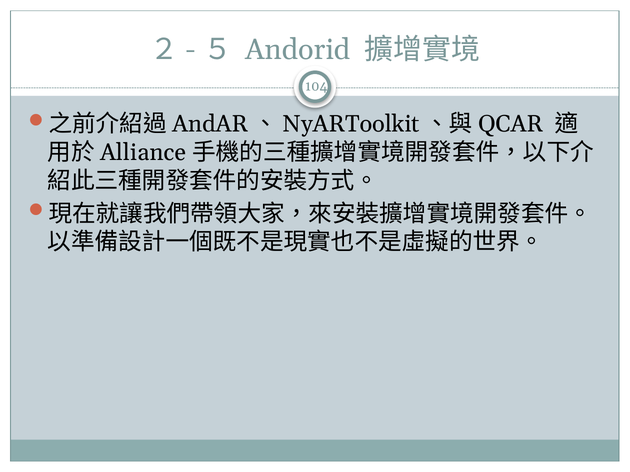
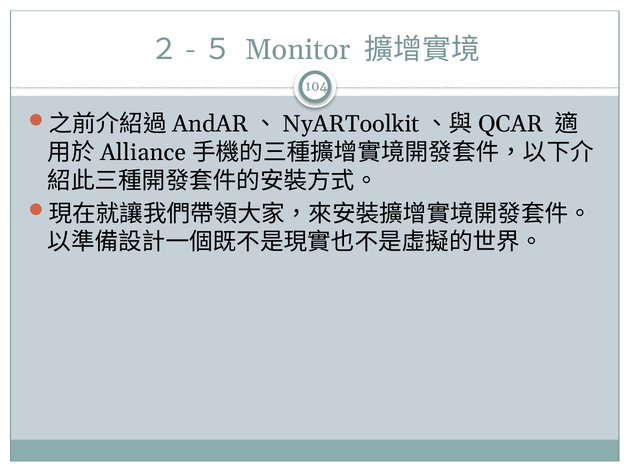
Andorid: Andorid -> Monitor (298, 50)
